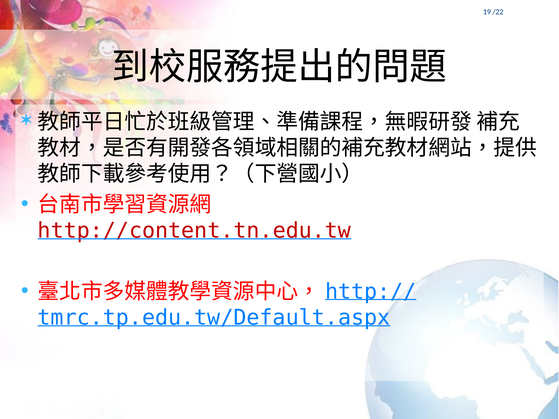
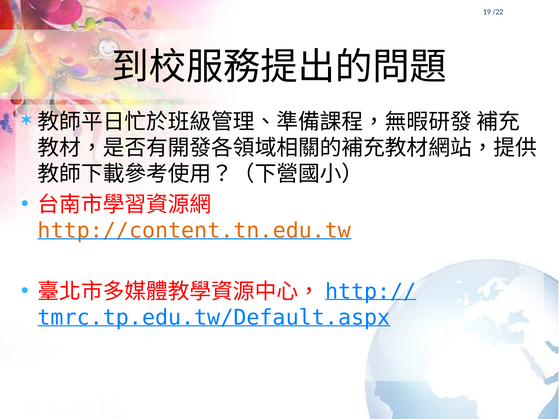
http://content.tn.edu.tw colour: red -> orange (194, 231)
